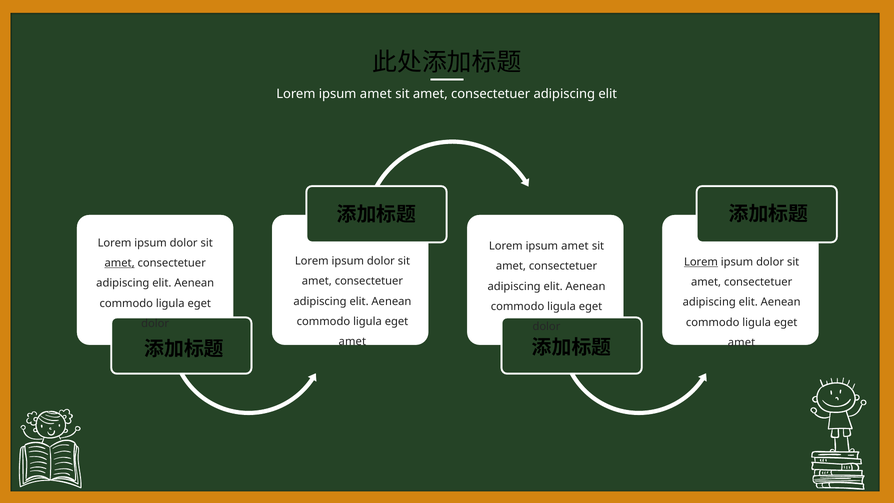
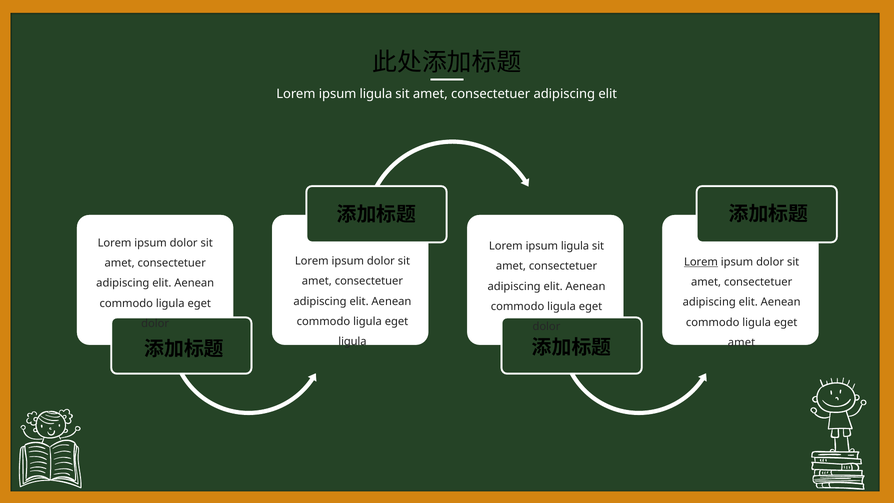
amet: amet -> ligula (376, 94)
amet: amet -> ligula (575, 246)
amet underline: present -> none (120, 263)
amet: amet -> ligula (352, 342)
